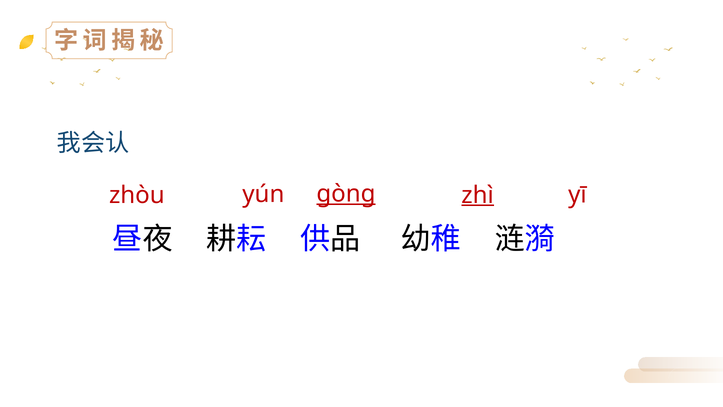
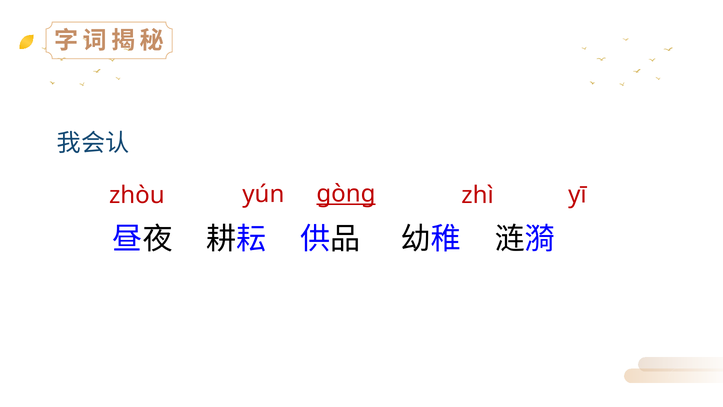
zhì underline: present -> none (478, 195)
